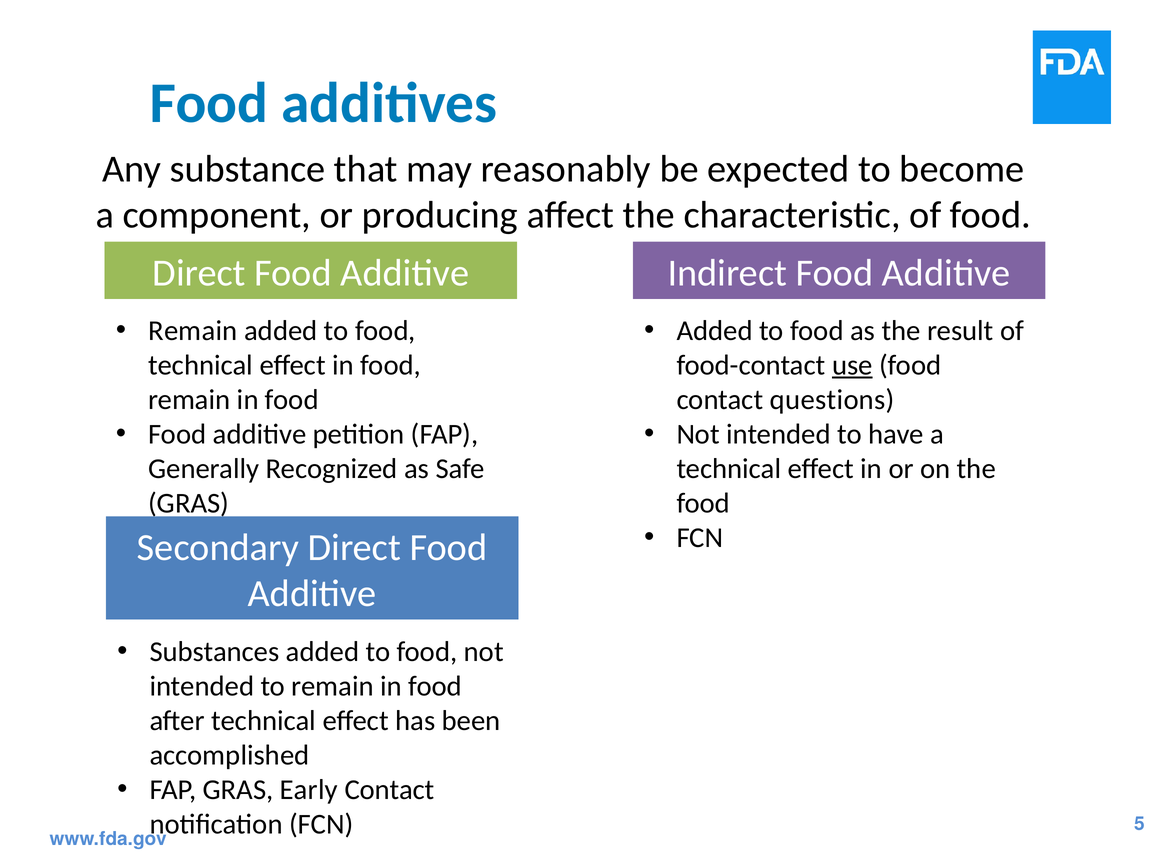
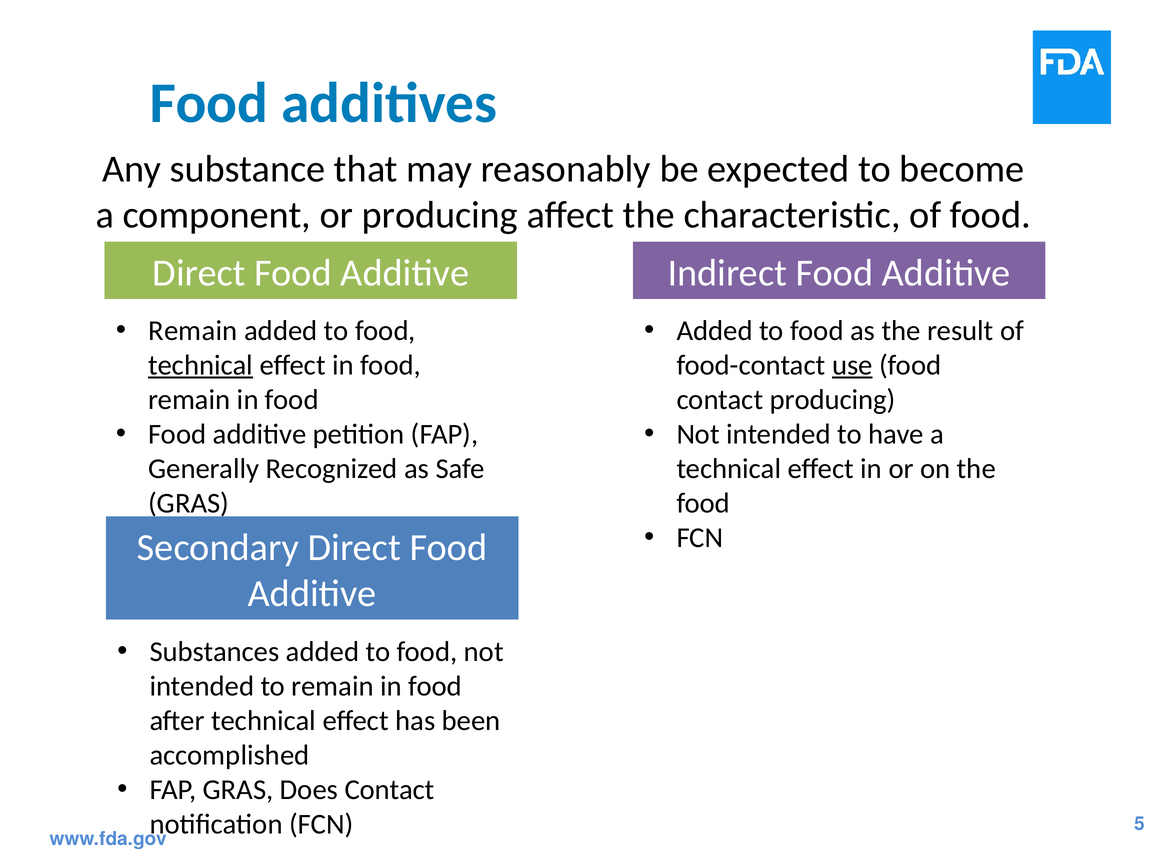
technical underline: none -> present (201, 365)
contact questions: questions -> producing (832, 400)
Early: Early -> Does (309, 790)
